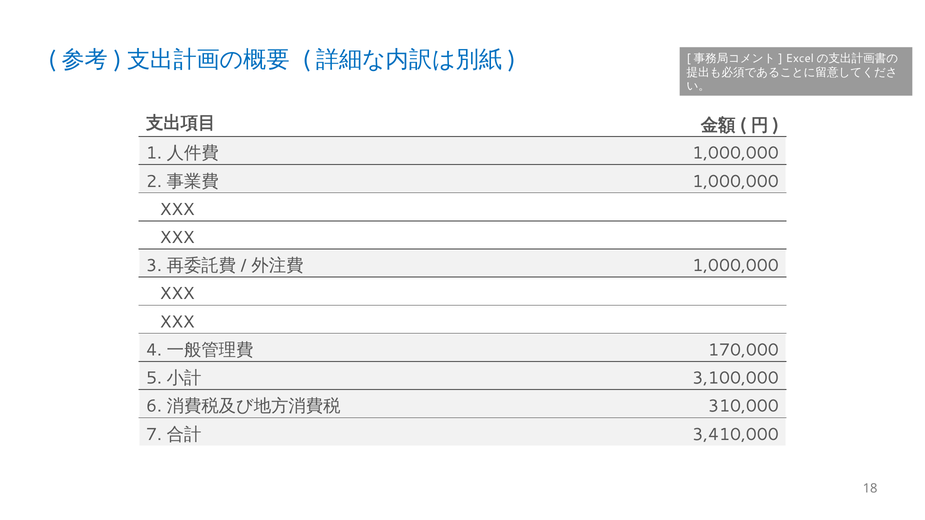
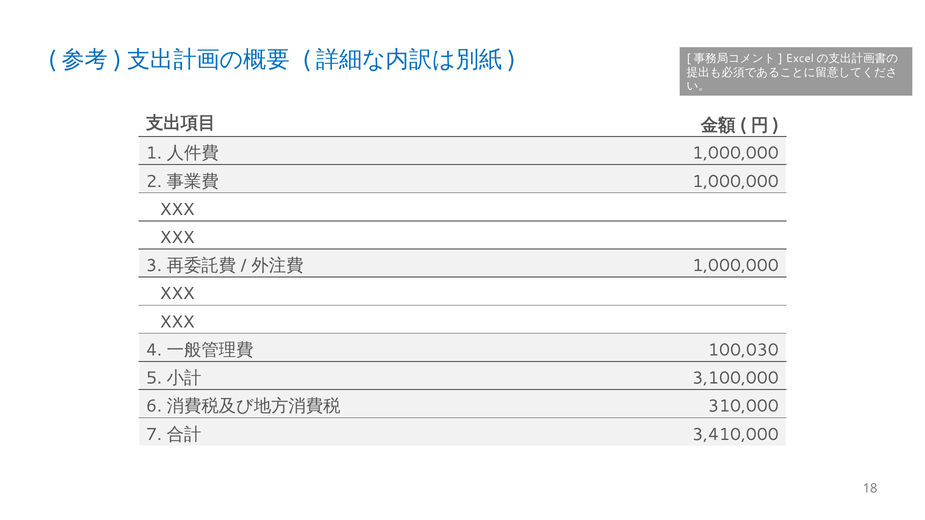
170,000: 170,000 -> 100,030 (743, 350)
